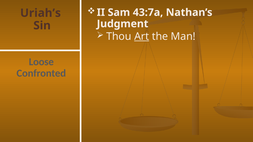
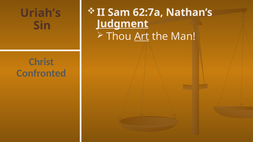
43:7a: 43:7a -> 62:7a (148, 12)
Judgment underline: none -> present (123, 24)
Loose: Loose -> Christ (41, 62)
